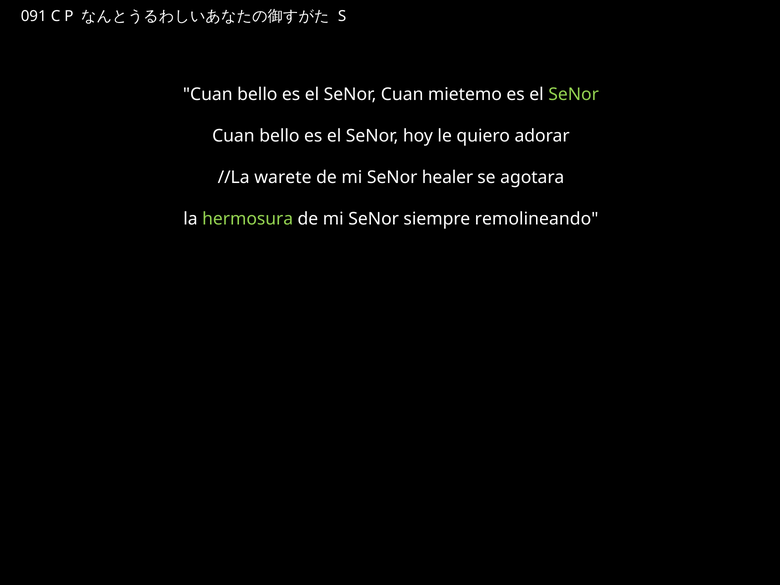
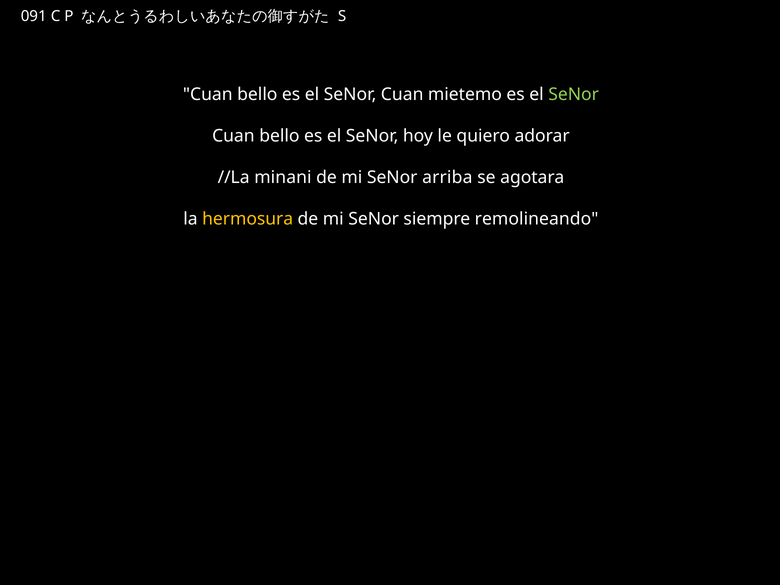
warete: warete -> minani (283, 177)
healer: healer -> arriba (447, 177)
hermosura colour: light green -> yellow (248, 219)
